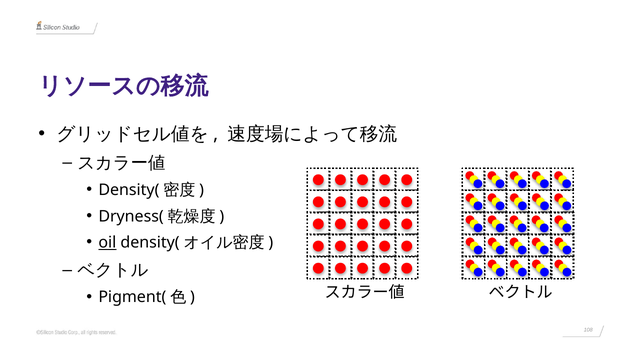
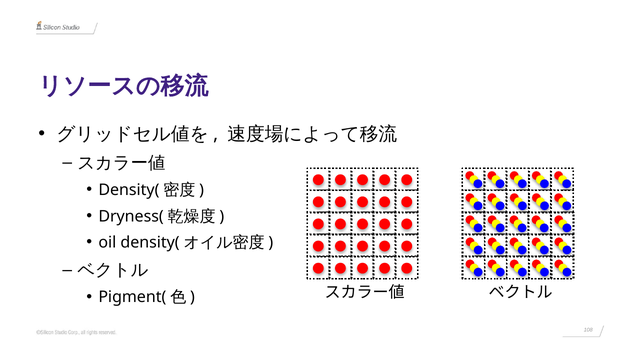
oil underline: present -> none (107, 243)
